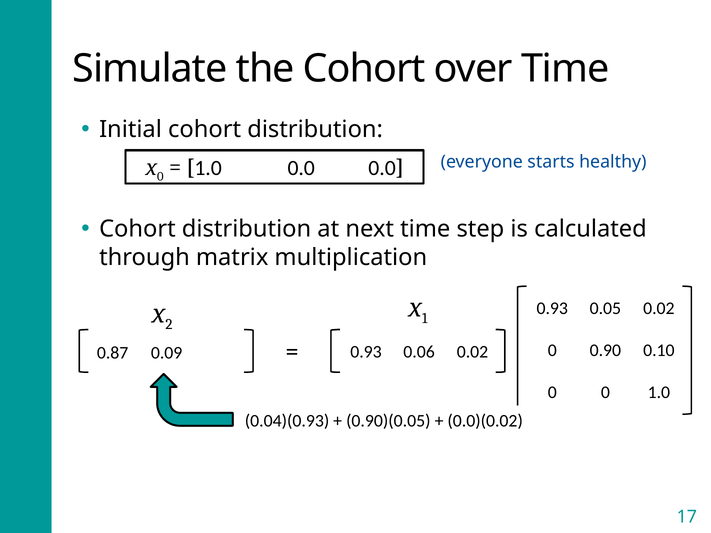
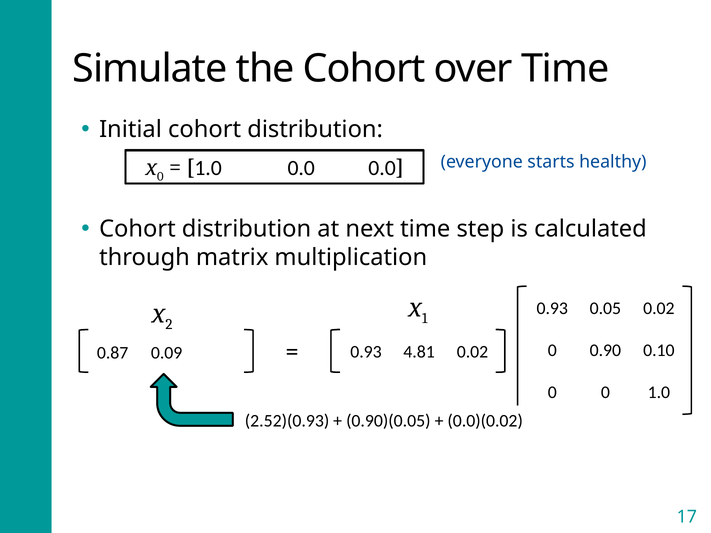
0.06: 0.06 -> 4.81 (419, 352)
0.04)(0.93: 0.04)(0.93 -> 2.52)(0.93 (287, 421)
